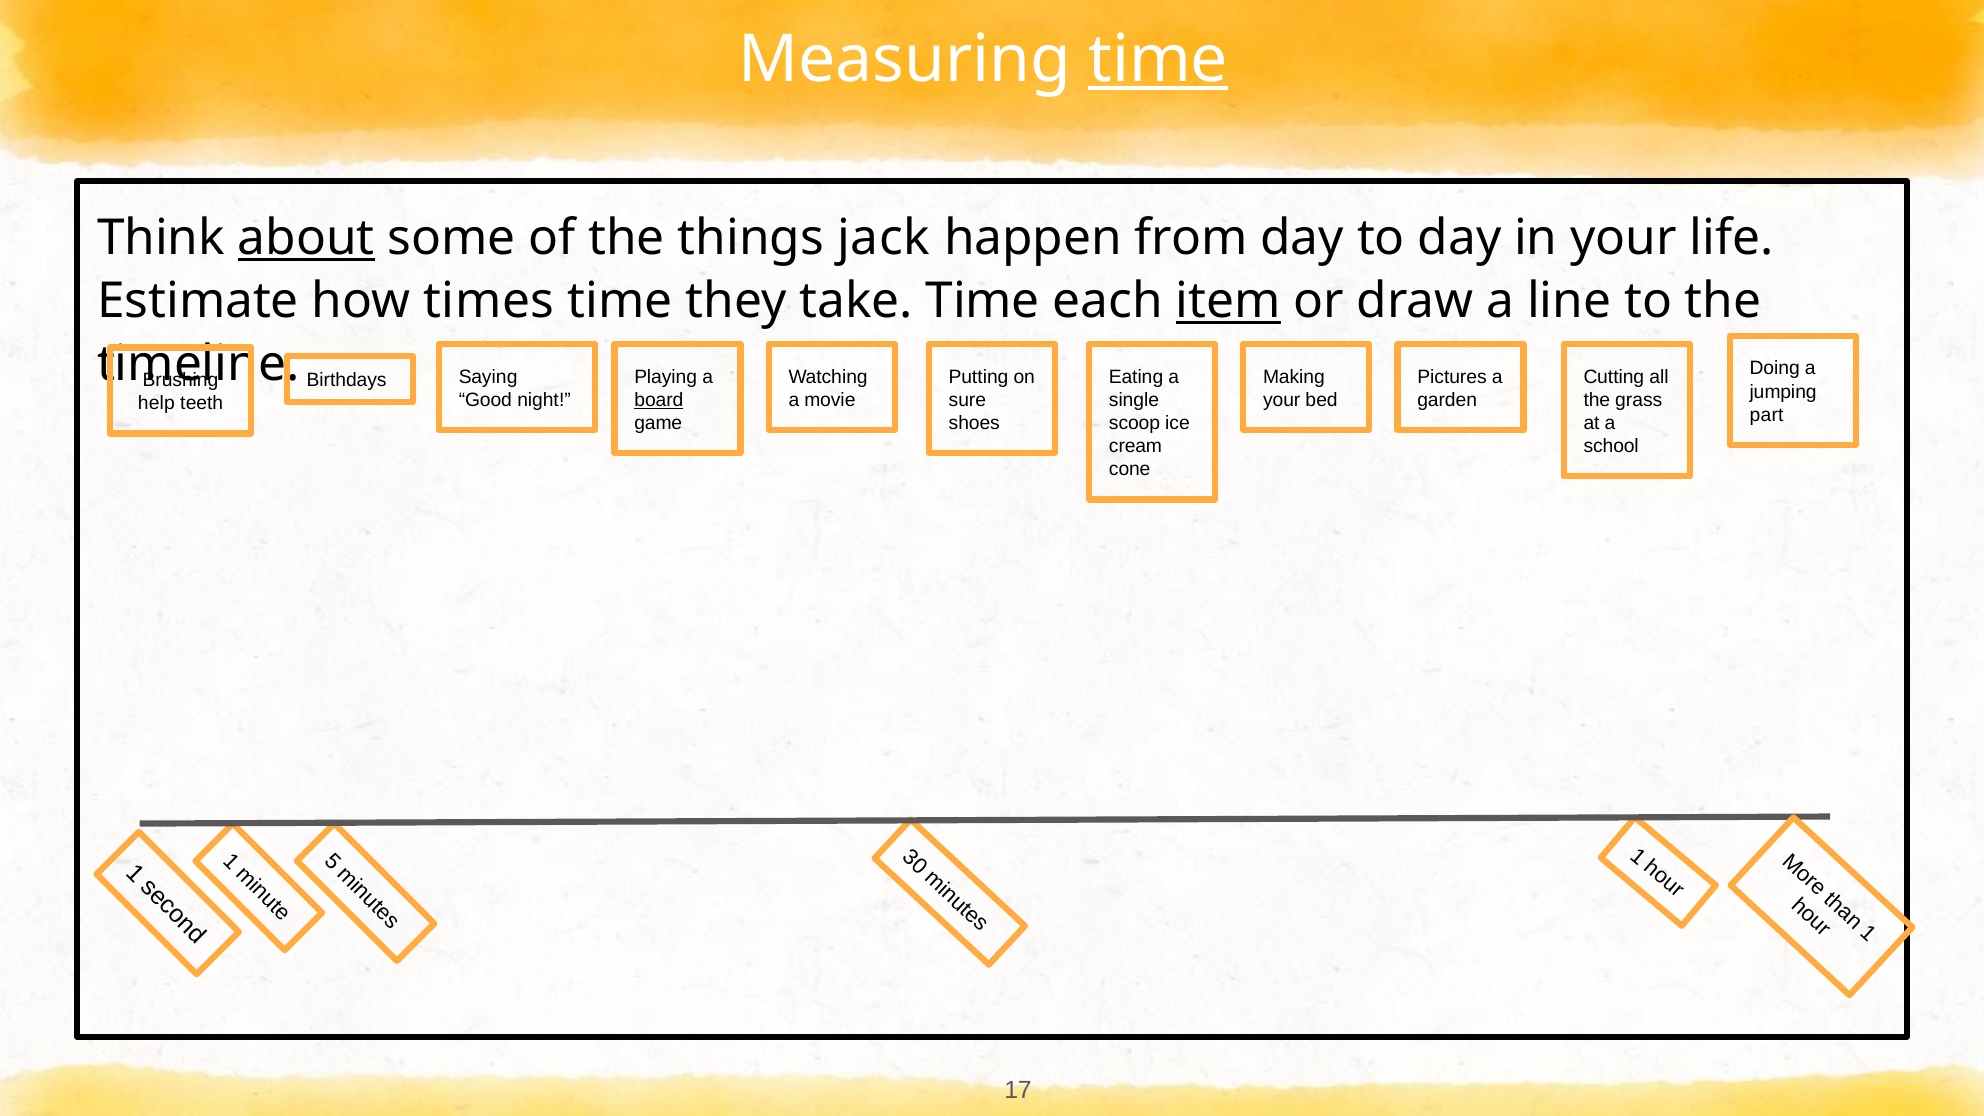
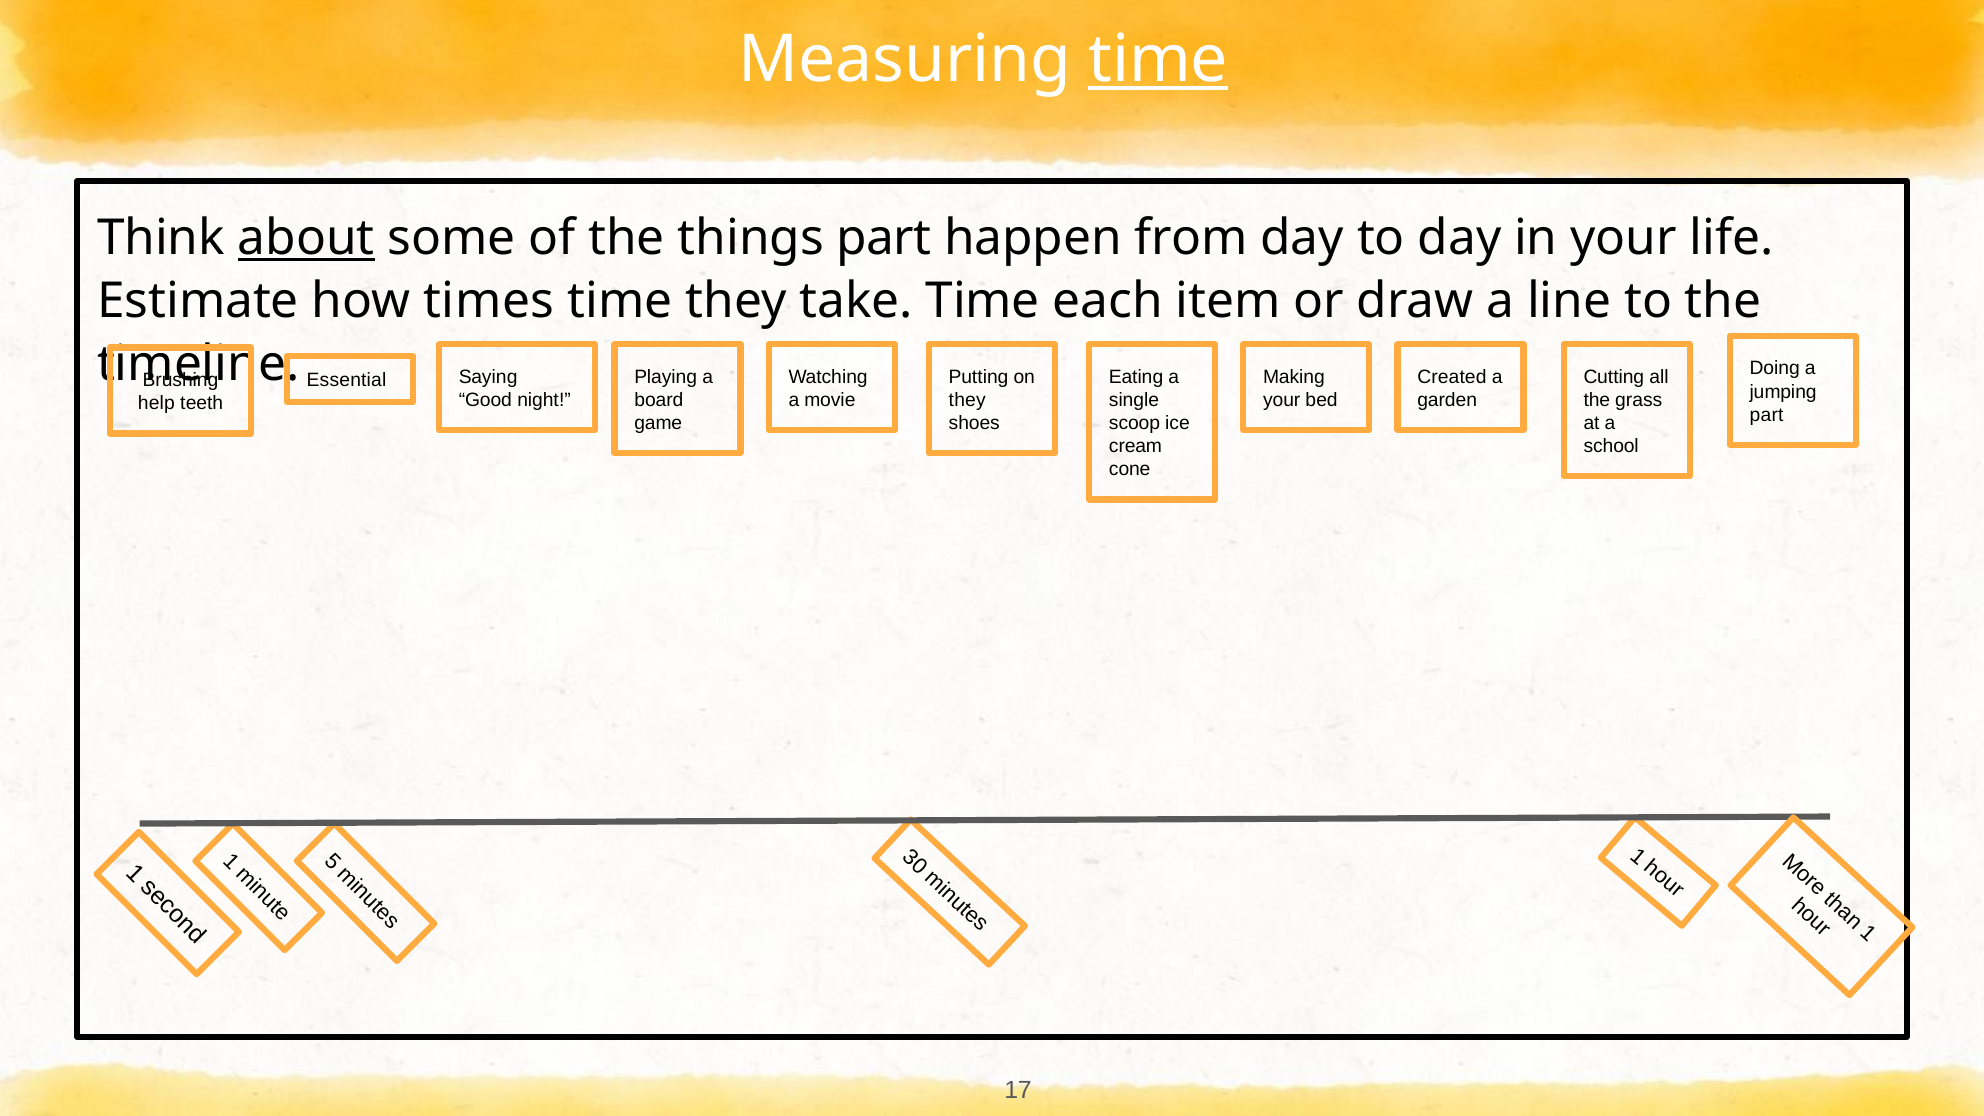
things jack: jack -> part (884, 238)
item underline: present -> none (1228, 301)
Pictures: Pictures -> Created (1452, 377)
Birthdays: Birthdays -> Essential (346, 381)
board underline: present -> none (659, 400)
sure: sure -> they (967, 400)
